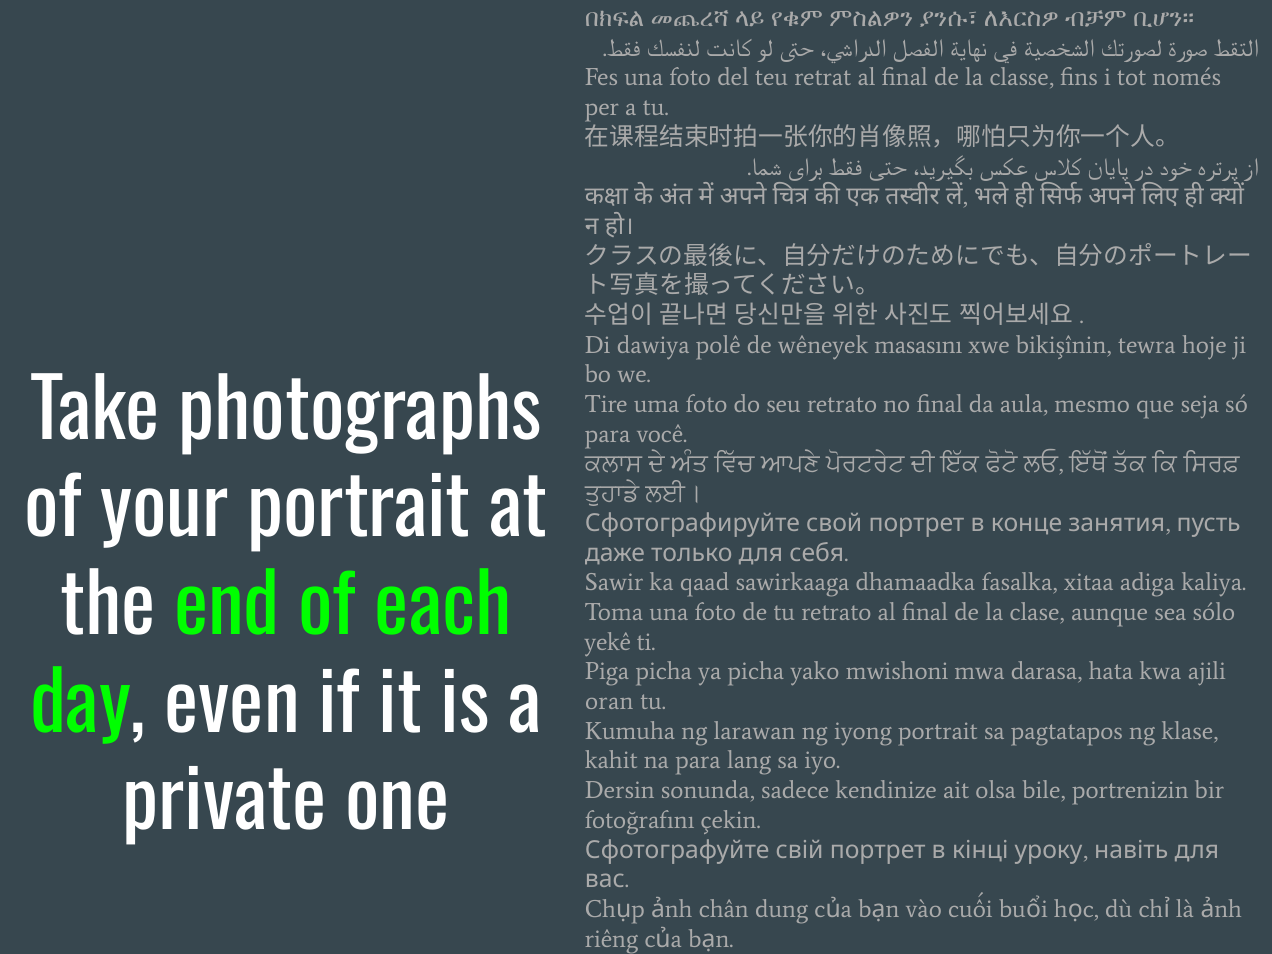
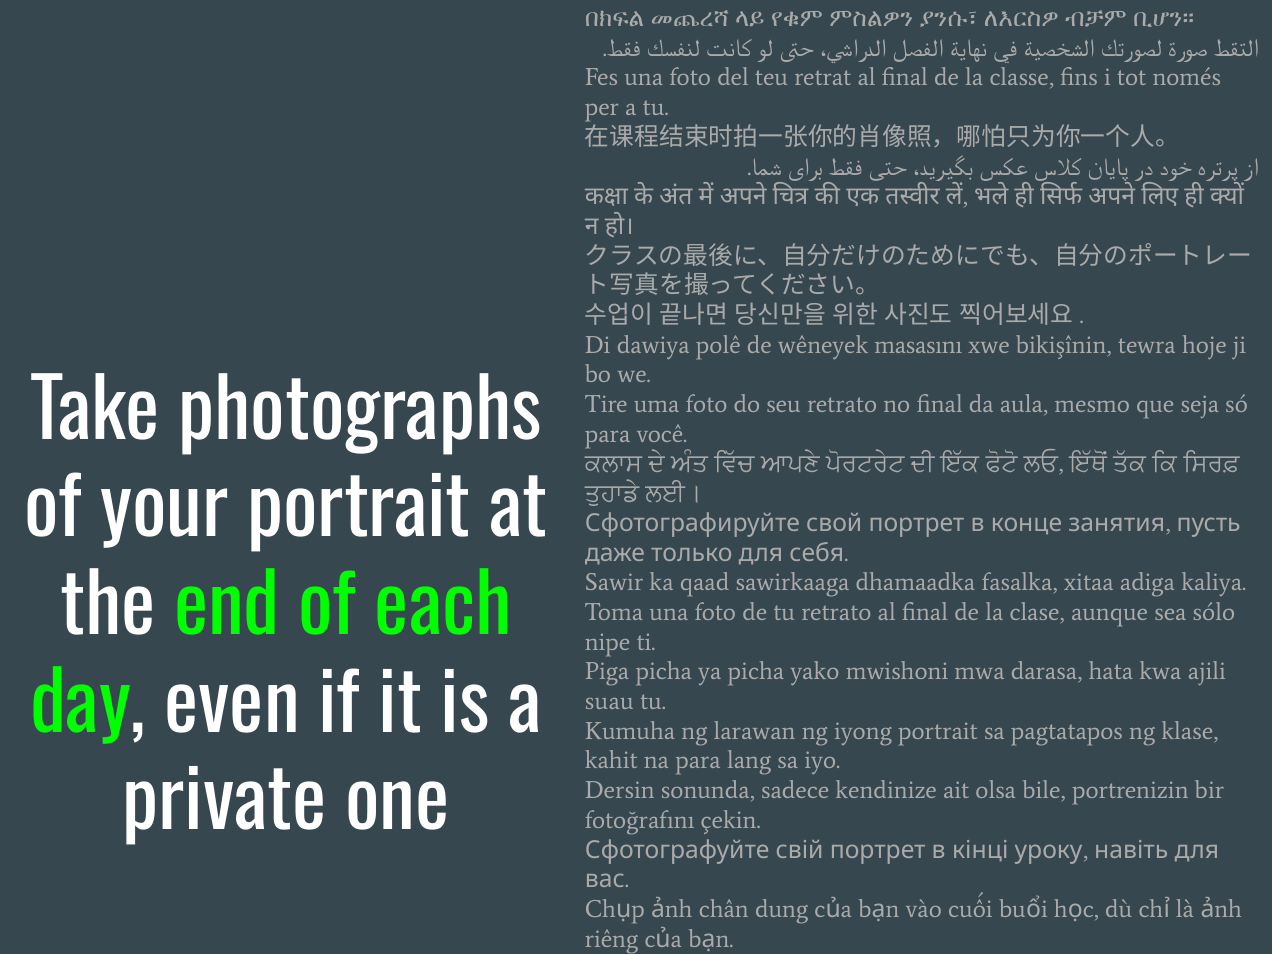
yekê: yekê -> nipe (608, 642)
oran: oran -> suau (609, 701)
